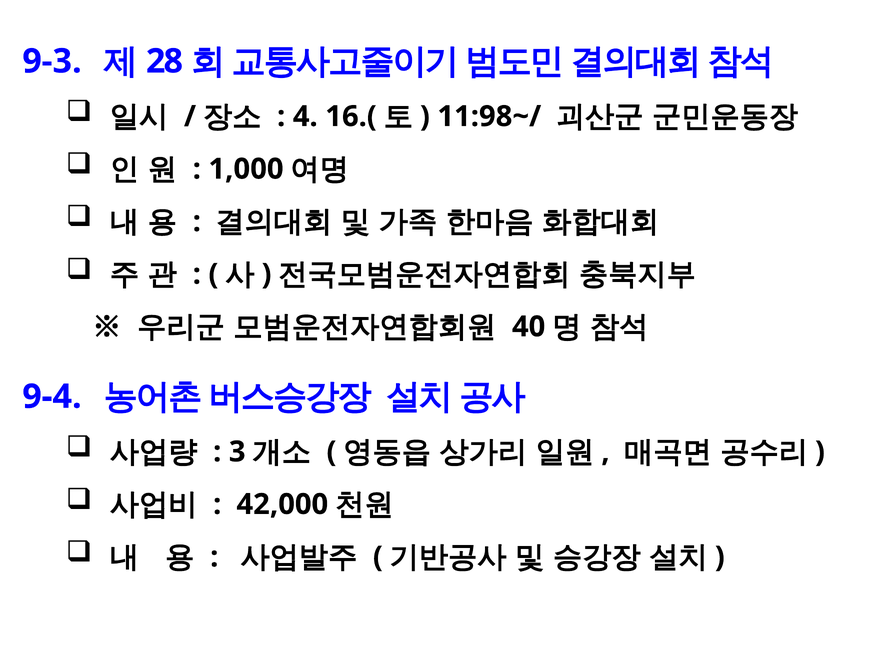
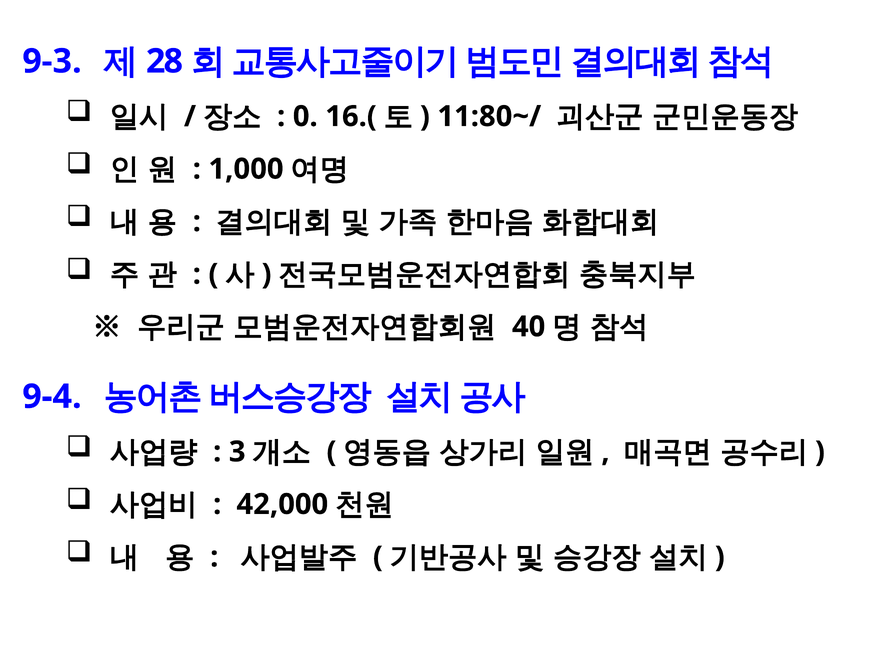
4: 4 -> 0 (305, 116)
11:98~/: 11:98~/ -> 11:80~/ (489, 116)
